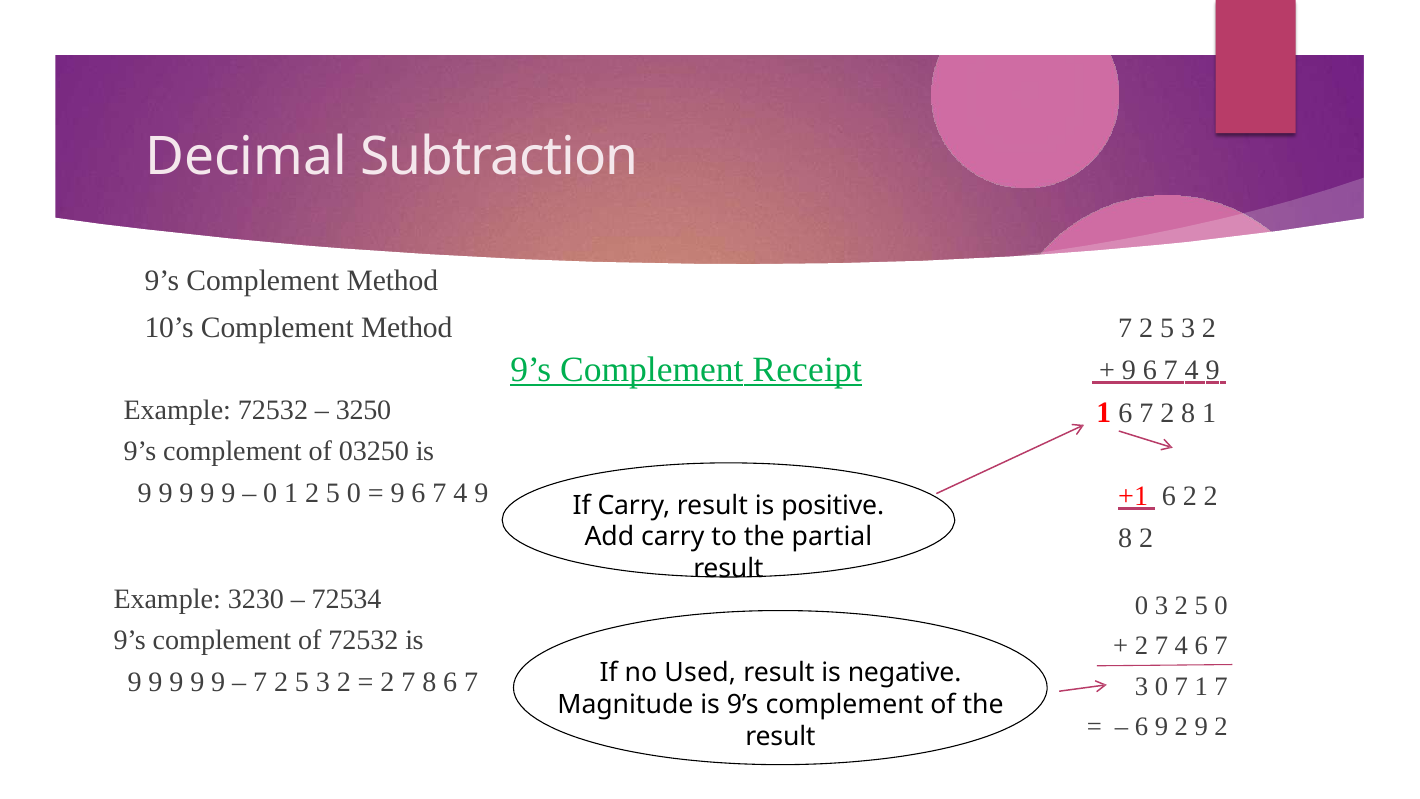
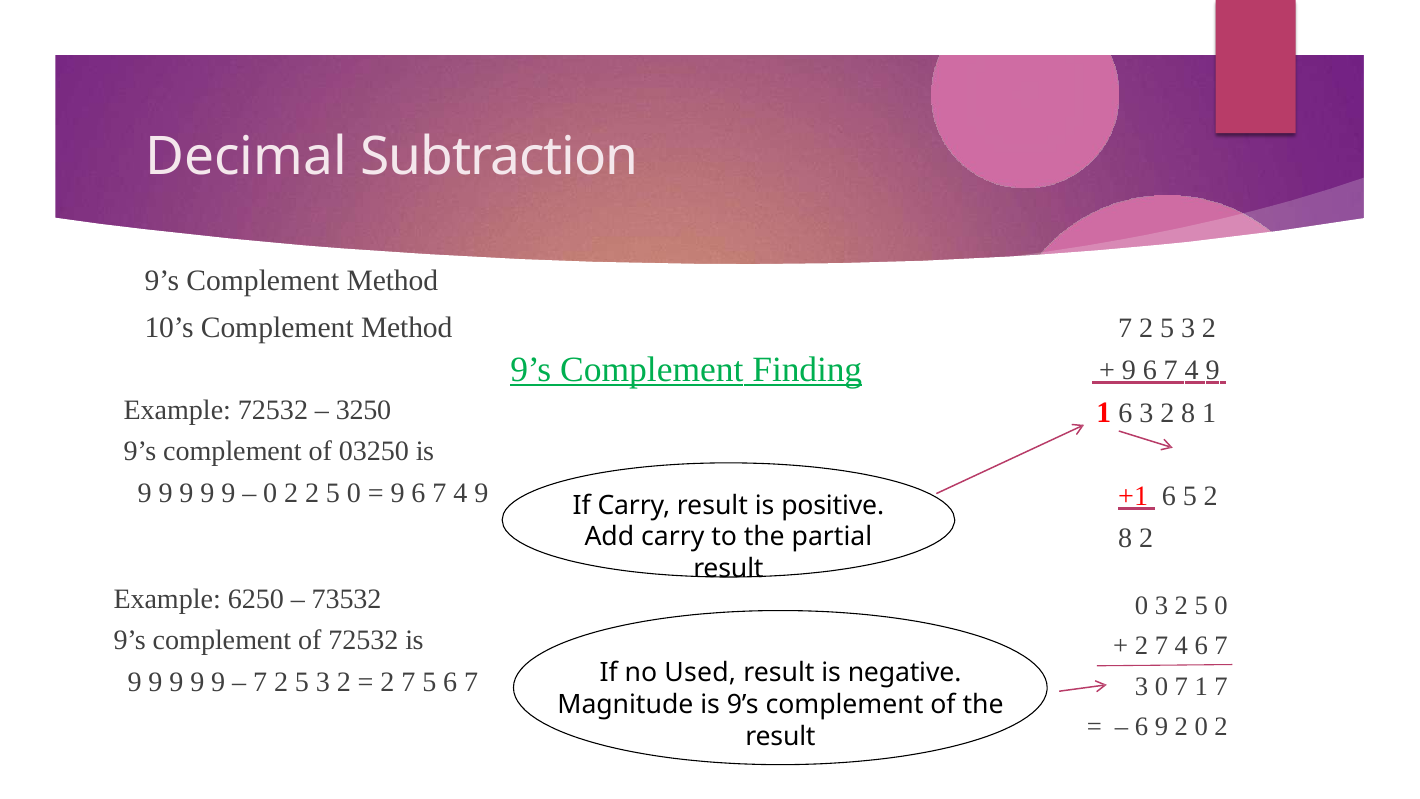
Receipt: Receipt -> Finding (807, 369)
1 6 7: 7 -> 3 (1146, 413)
1: 1 -> 2 (291, 493)
6 2: 2 -> 5 (1190, 496)
3230: 3230 -> 6250 (256, 599)
72534: 72534 -> 73532 (347, 599)
7 8: 8 -> 5 (429, 682)
2 9: 9 -> 0 (1201, 727)
